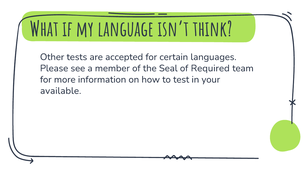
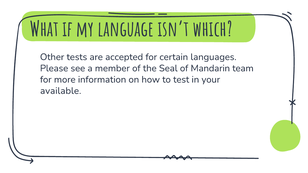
think: think -> which (213, 30)
Required: Required -> Mandarin (210, 68)
